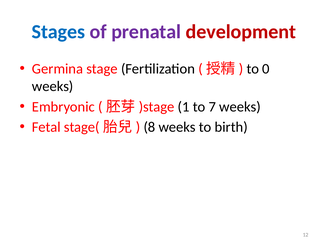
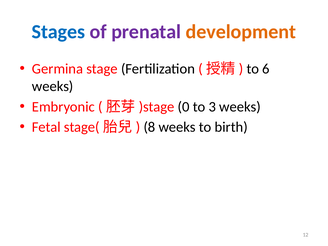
development colour: red -> orange (241, 32)
0: 0 -> 6 (266, 69)
1: 1 -> 0 (184, 107)
7: 7 -> 3 (212, 107)
